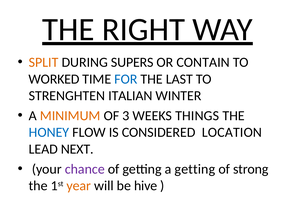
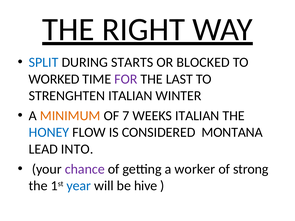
SPLIT colour: orange -> blue (44, 62)
SUPERS: SUPERS -> STARTS (132, 62)
CONTAIN: CONTAIN -> BLOCKED (203, 62)
FOR colour: blue -> purple (126, 79)
3: 3 -> 7 (126, 116)
WEEKS THINGS: THINGS -> ITALIAN (197, 116)
LOCATION: LOCATION -> MONTANA (232, 133)
NEXT: NEXT -> INTO (77, 149)
a getting: getting -> worker (195, 169)
year colour: orange -> blue (79, 186)
